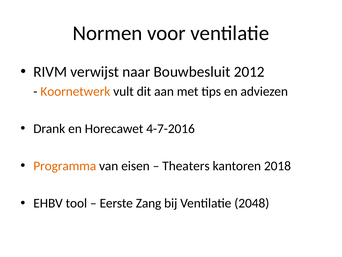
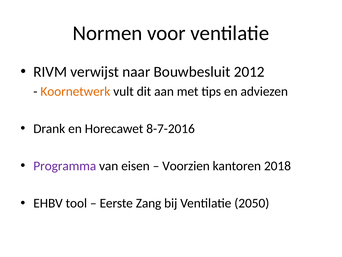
4-7-2016: 4-7-2016 -> 8-7-2016 (171, 129)
Programma colour: orange -> purple (65, 166)
Theaters: Theaters -> Voorzien (186, 166)
2048: 2048 -> 2050 (252, 203)
